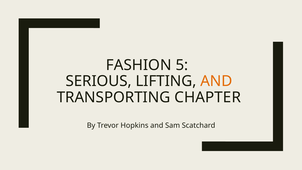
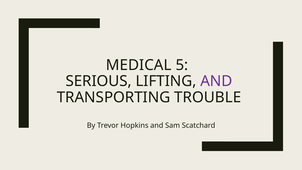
FASHION: FASHION -> MEDICAL (139, 65)
AND colour: orange -> purple (216, 81)
CHAPTER: CHAPTER -> TROUBLE (208, 97)
